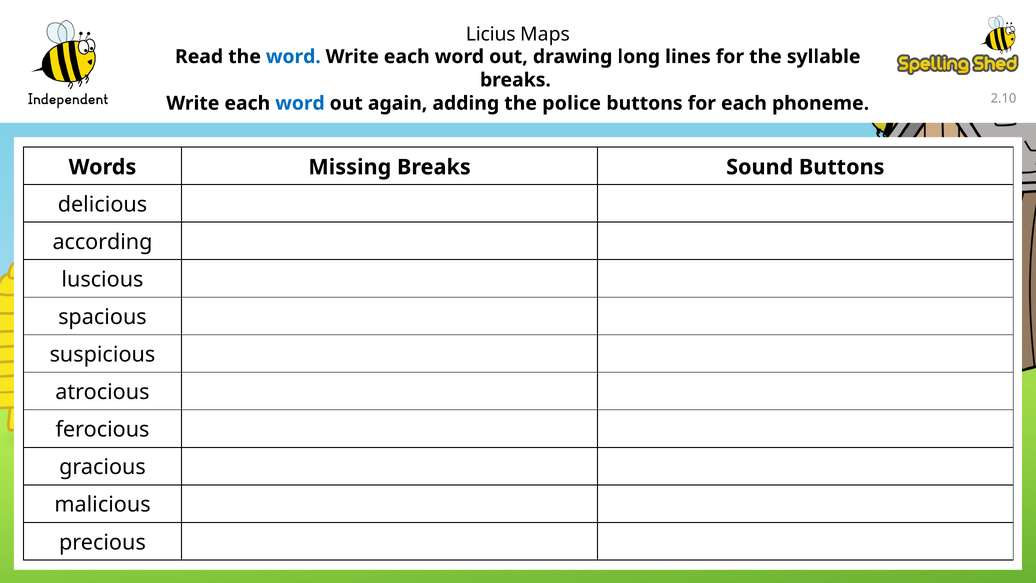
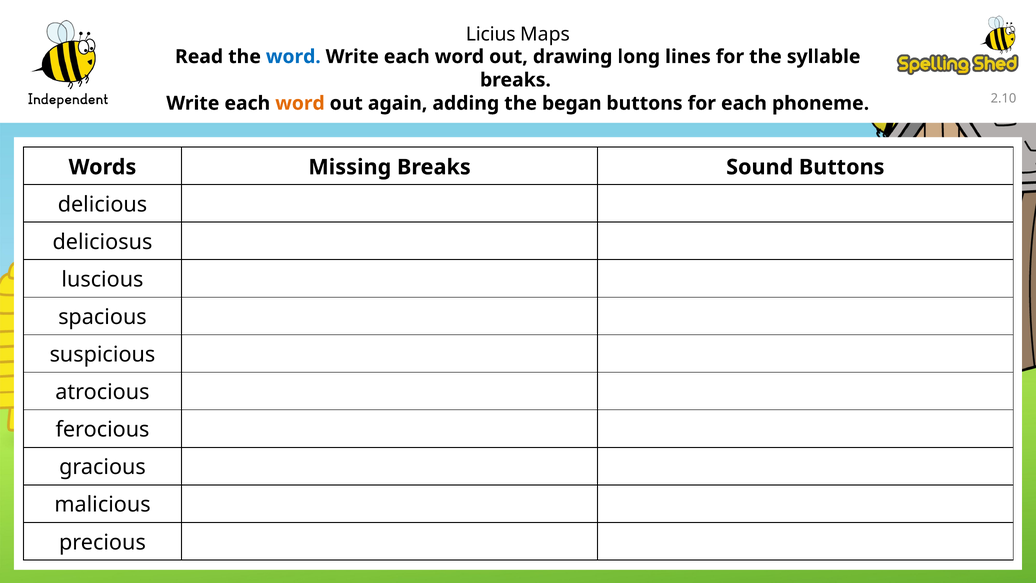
word colour: blue -> orange (300, 103)
police: police -> began (572, 103)
according: according -> deliciosus (102, 242)
